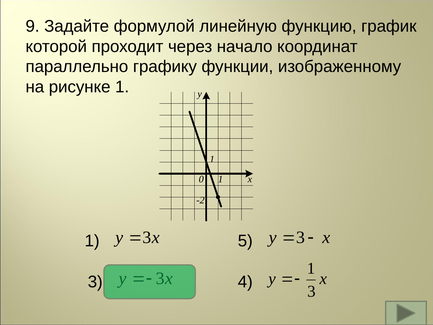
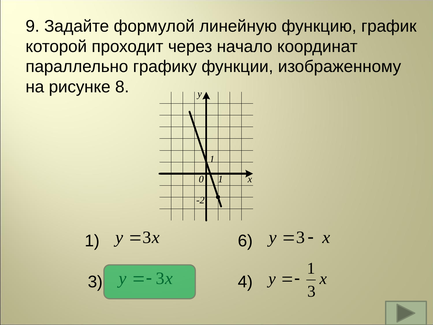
рисунке 1: 1 -> 8 (122, 87)
5: 5 -> 6 (245, 241)
